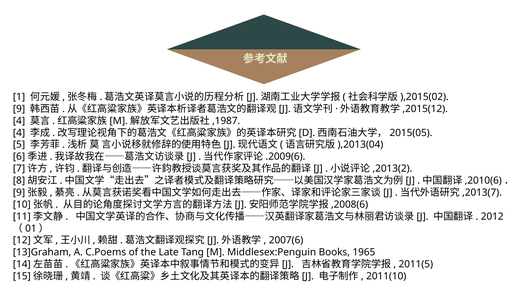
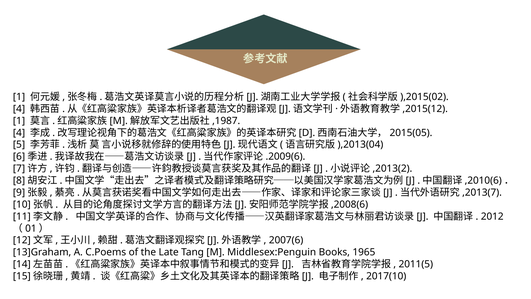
9: 9 -> 4 (19, 109)
4: 4 -> 1 (19, 121)
2011(10: 2011(10 -> 2017(10 (386, 276)
